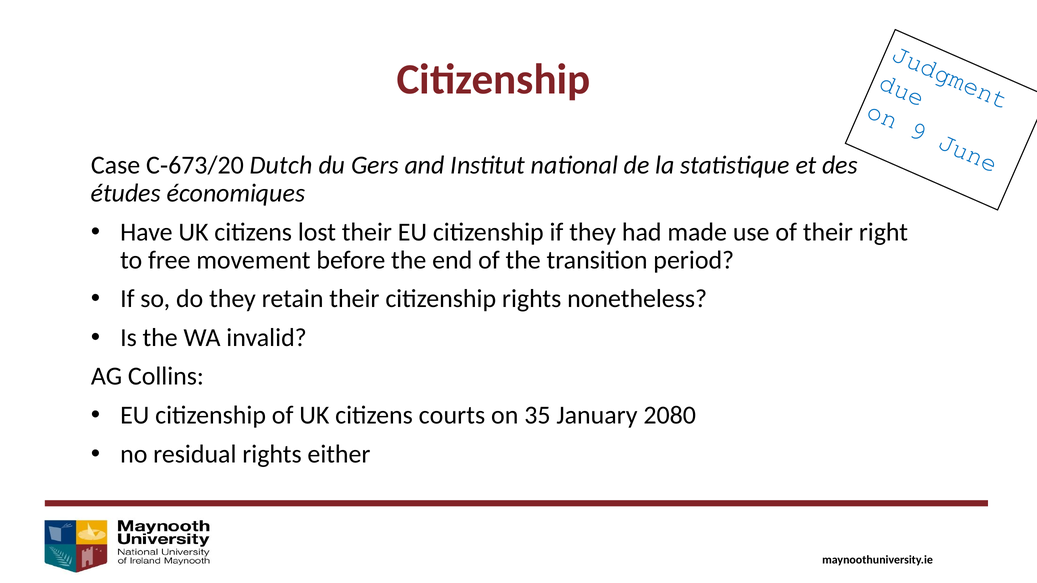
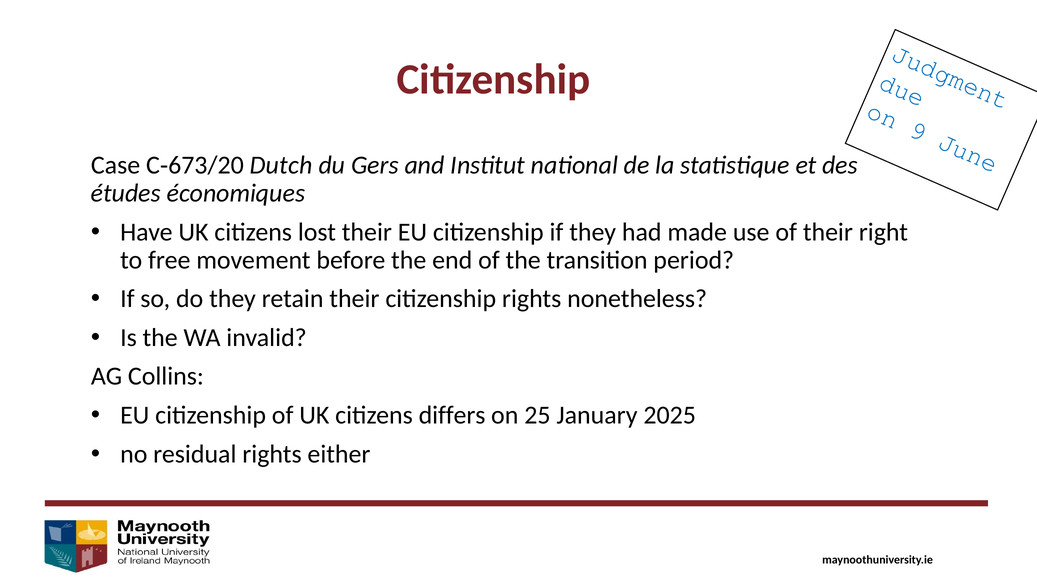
courts: courts -> differs (452, 415)
35: 35 -> 25 (537, 415)
2080: 2080 -> 2025 (670, 415)
